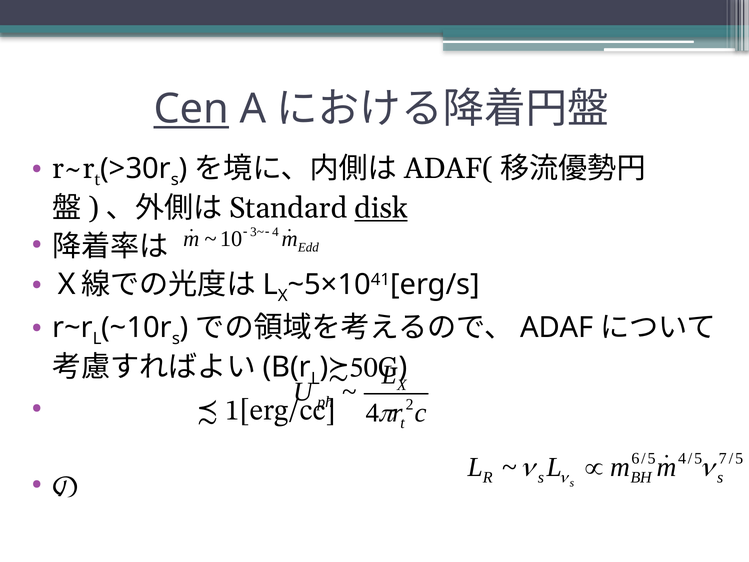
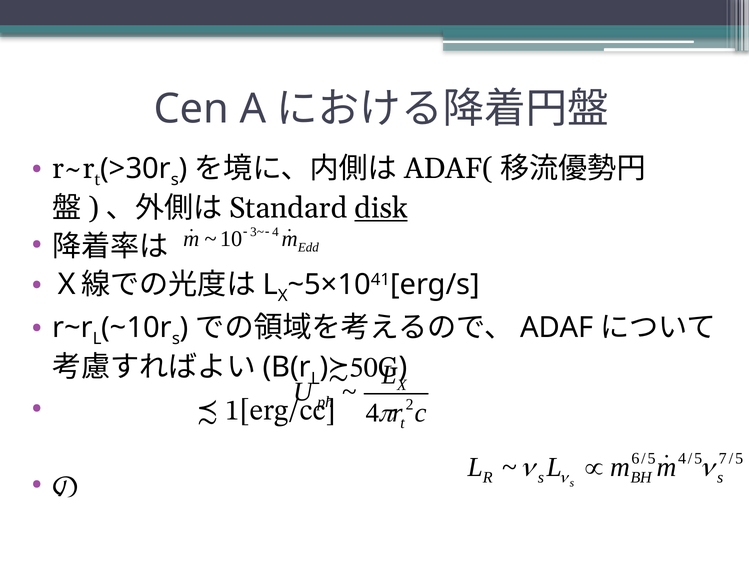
Cen underline: present -> none (191, 109)
